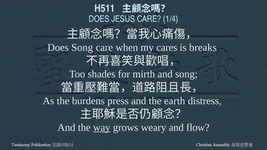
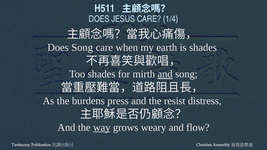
cares: cares -> earth (167, 48)
is breaks: breaks -> shades (203, 48)
and underline: none -> present (165, 74)
earth: earth -> resist (175, 101)
